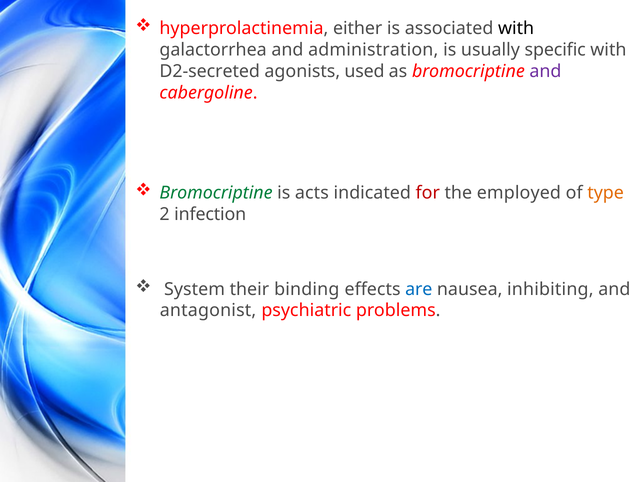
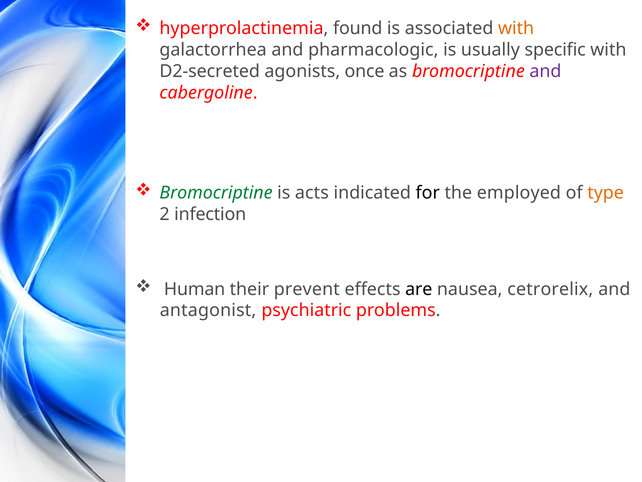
either: either -> found (358, 28)
with colour: black -> orange (516, 28)
administration: administration -> pharmacologic (373, 50)
used: used -> once (365, 71)
for colour: red -> black (428, 193)
System: System -> Human (195, 289)
binding: binding -> prevent (307, 289)
are colour: blue -> black (419, 289)
inhibiting: inhibiting -> cetrorelix (550, 289)
